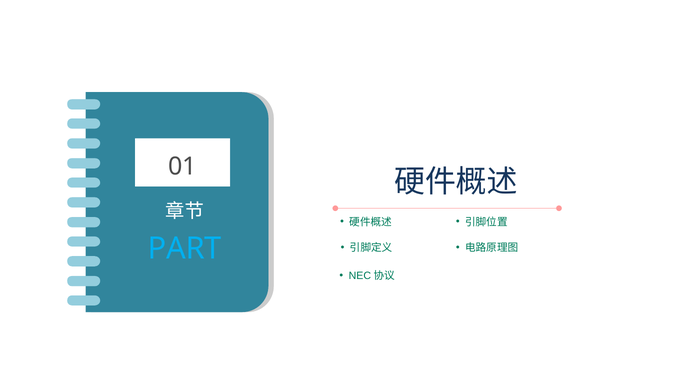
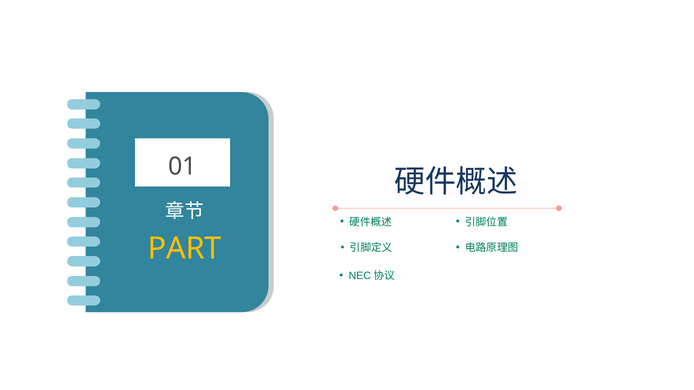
PART colour: light blue -> yellow (185, 249)
